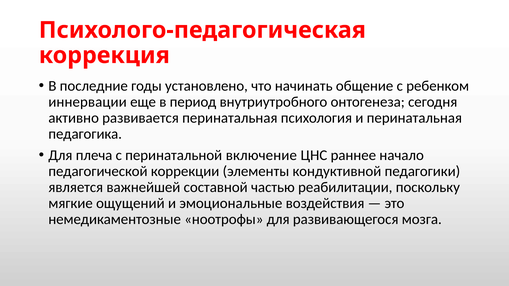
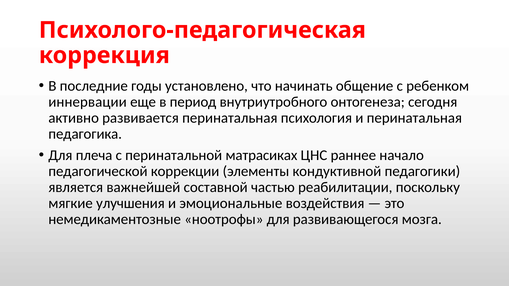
включение: включение -> матрасиках (261, 155)
ощущений: ощущений -> улучшения (130, 203)
